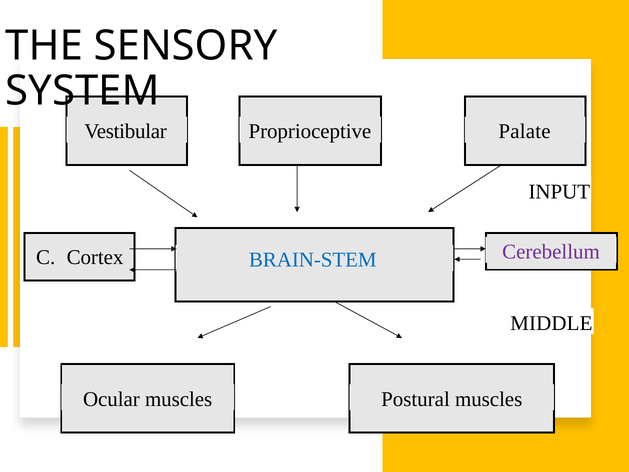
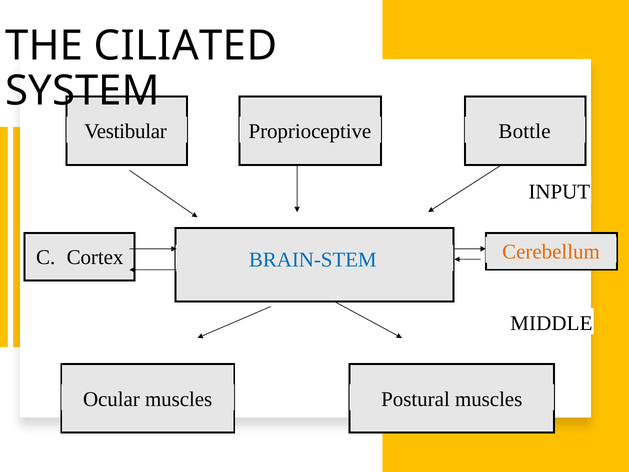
SENSORY: SENSORY -> CILIATED (185, 46)
Palate: Palate -> Bottle (525, 131)
Cerebellum colour: purple -> orange (551, 252)
